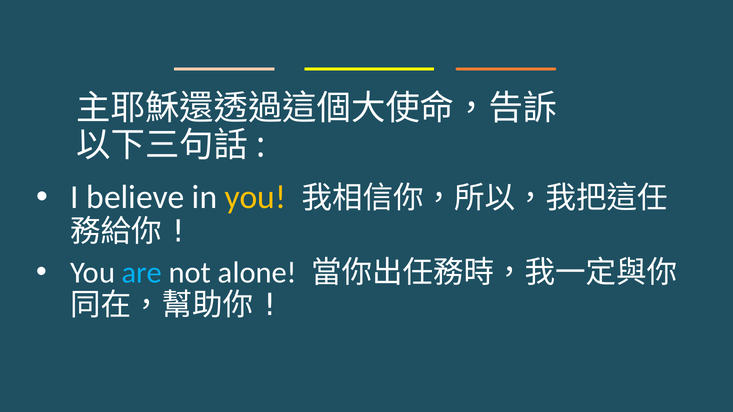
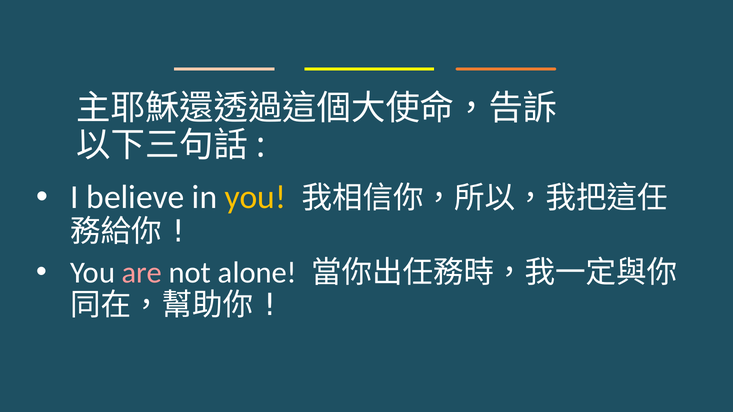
are colour: light blue -> pink (142, 273)
